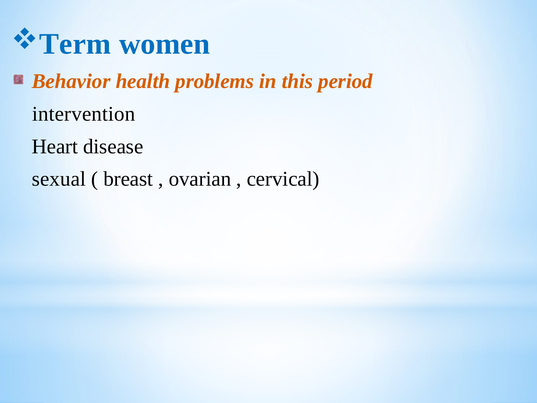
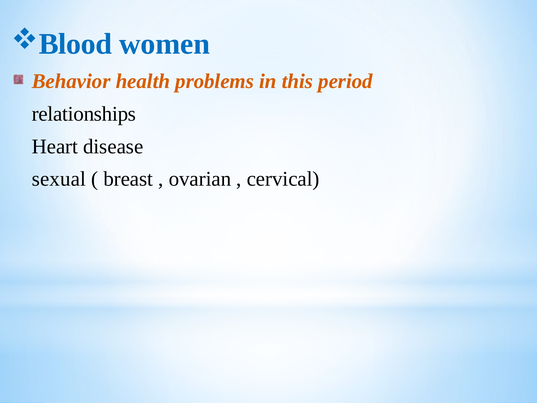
Term: Term -> Blood (75, 44)
intervention: intervention -> relationships (84, 114)
